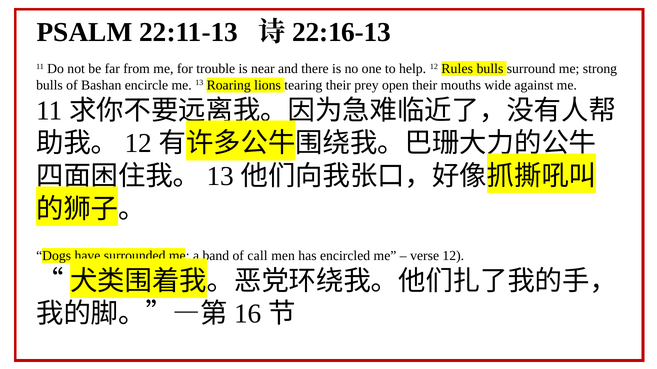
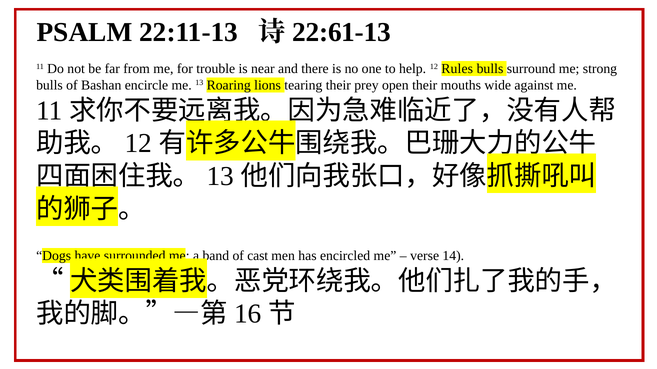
22:16-13: 22:16-13 -> 22:61-13 (342, 32)
call: call -> cast (258, 256)
verse 12: 12 -> 14 (453, 256)
